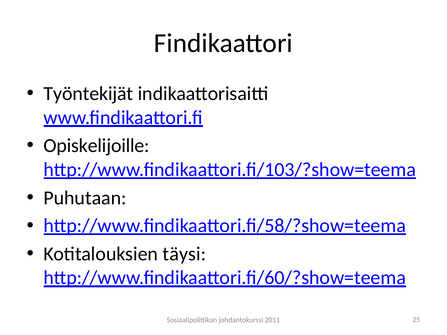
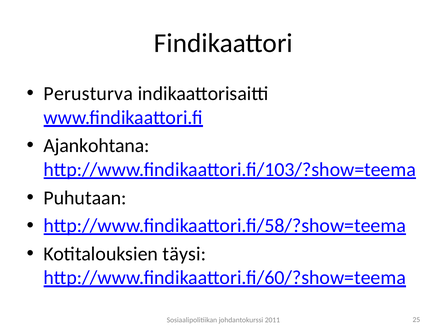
Työntekijät: Työntekijät -> Perusturva (88, 94)
Opiskelijoille: Opiskelijoille -> Ajankohtana (97, 146)
